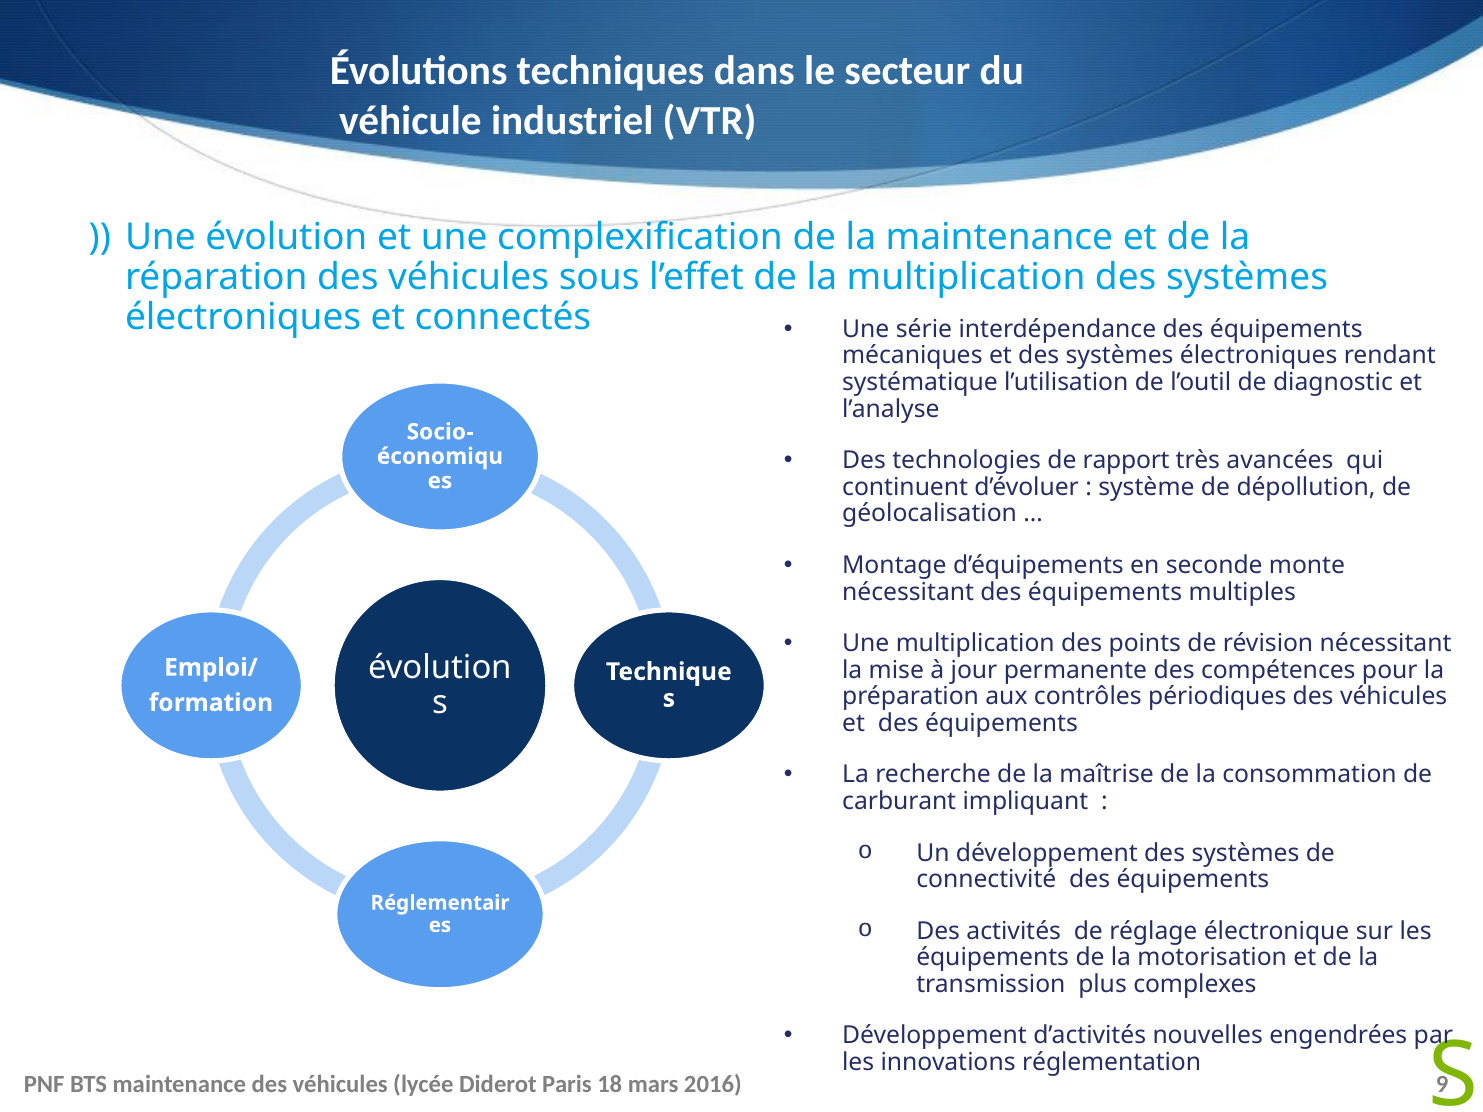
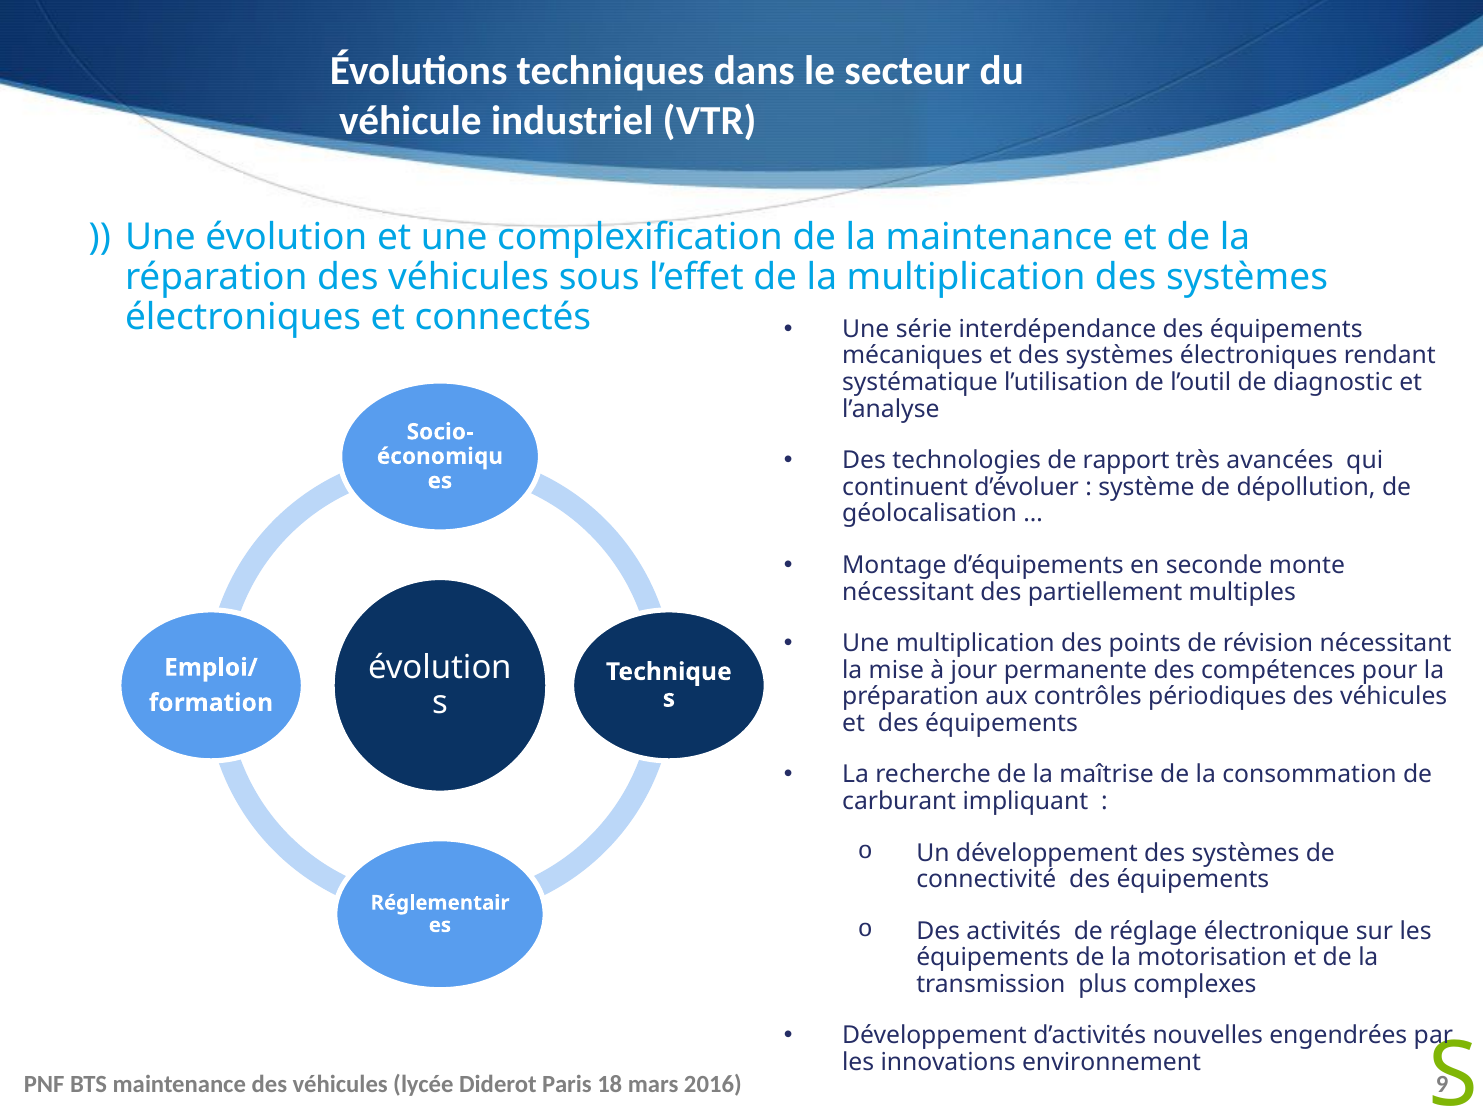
nécessitant des équipements: équipements -> partiellement (1105, 592)
réglementation: réglementation -> environnement (1112, 1063)
